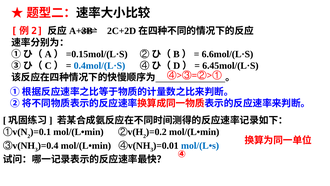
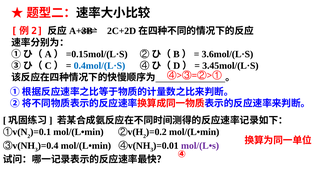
6.6mol/(L·S: 6.6mol/(L·S -> 3.6mol/(L·S (227, 54)
6.45mol/(L·S: 6.45mol/(L·S -> 3.45mol/(L·S (230, 66)
mol/(L•s colour: blue -> purple (200, 145)
